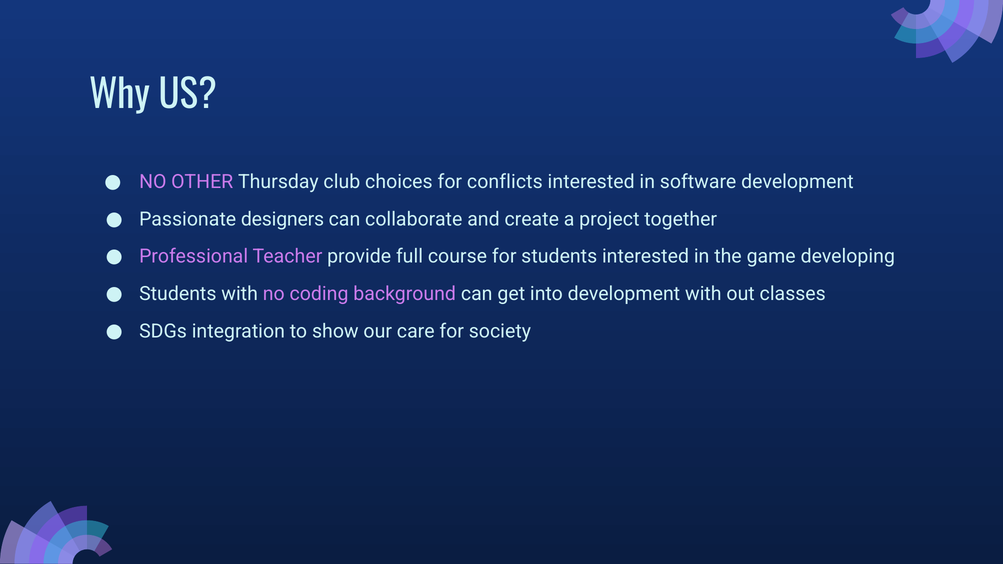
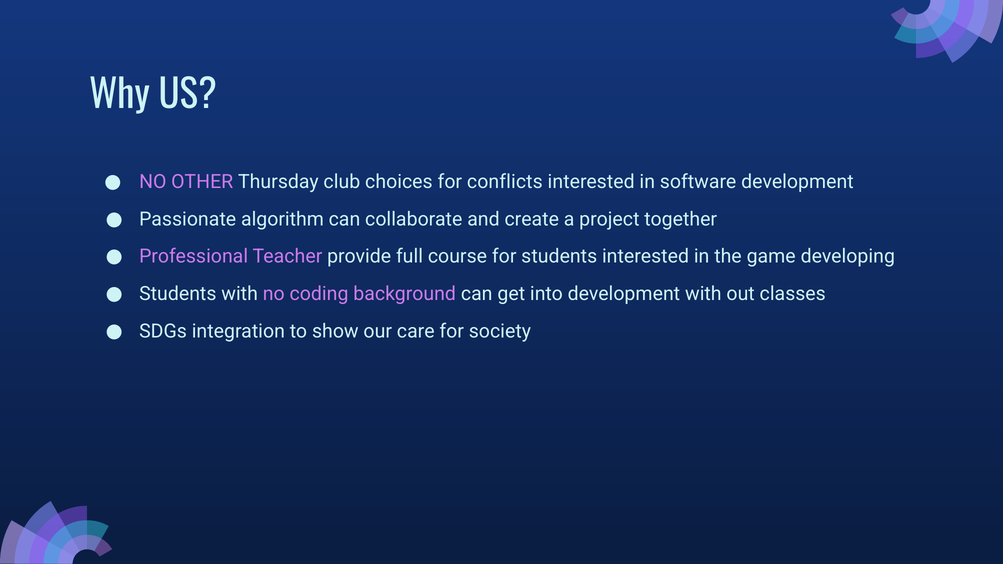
designers: designers -> algorithm (282, 219)
